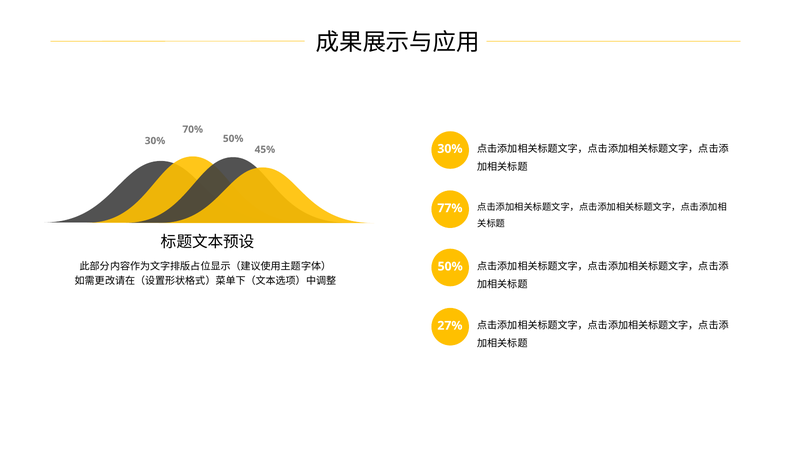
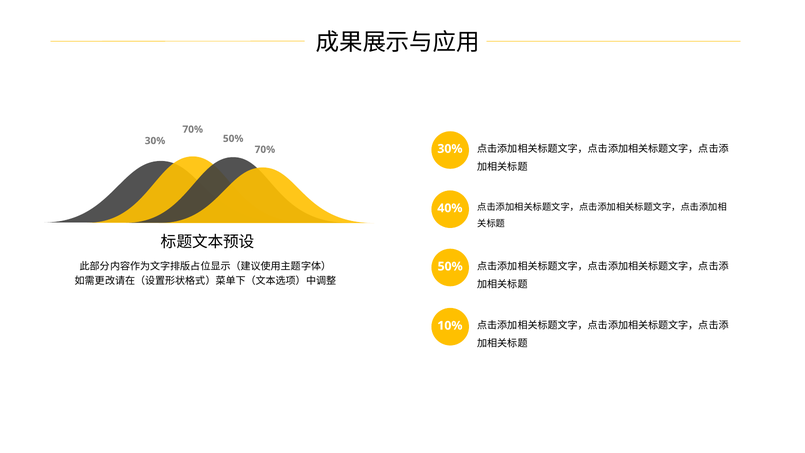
45%: 45% -> 70% (265, 149)
77%: 77% -> 40% (450, 208)
27%: 27% -> 10% (450, 326)
